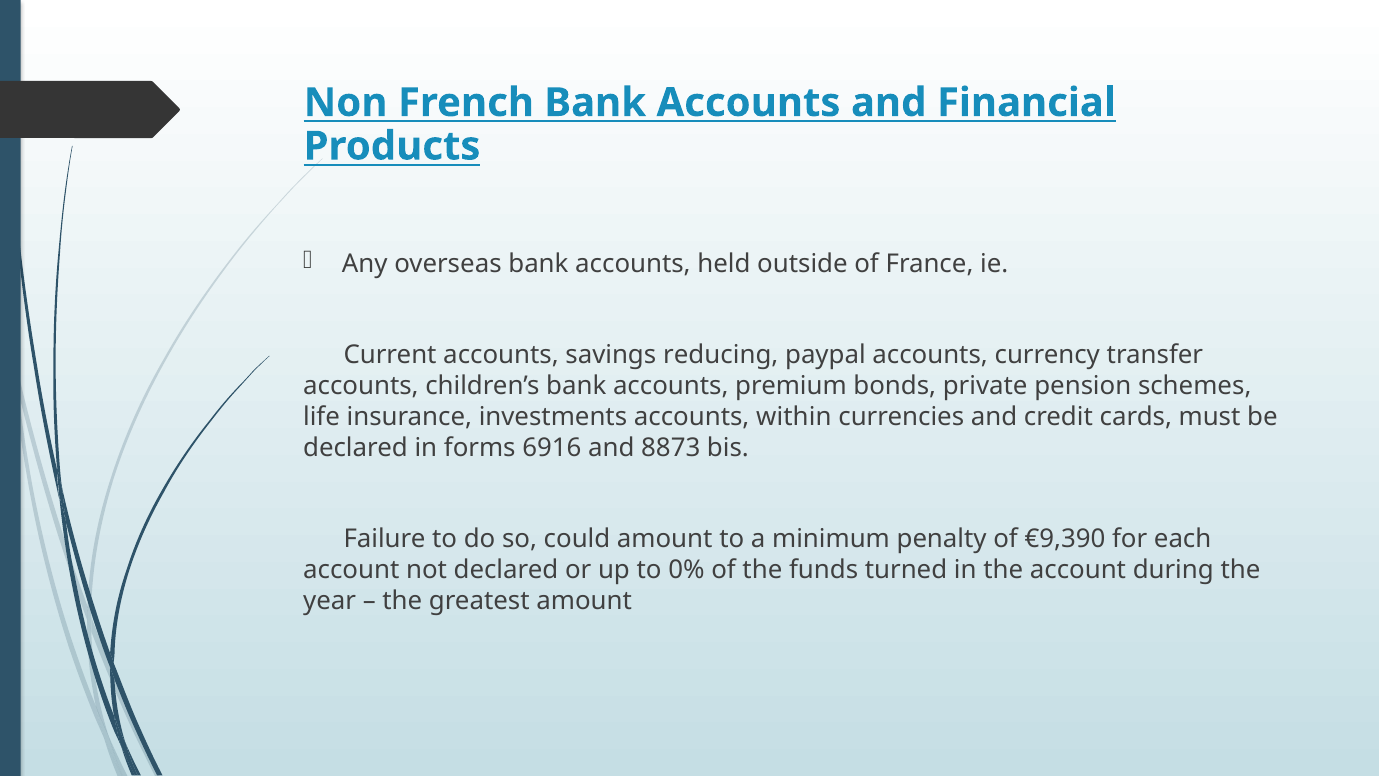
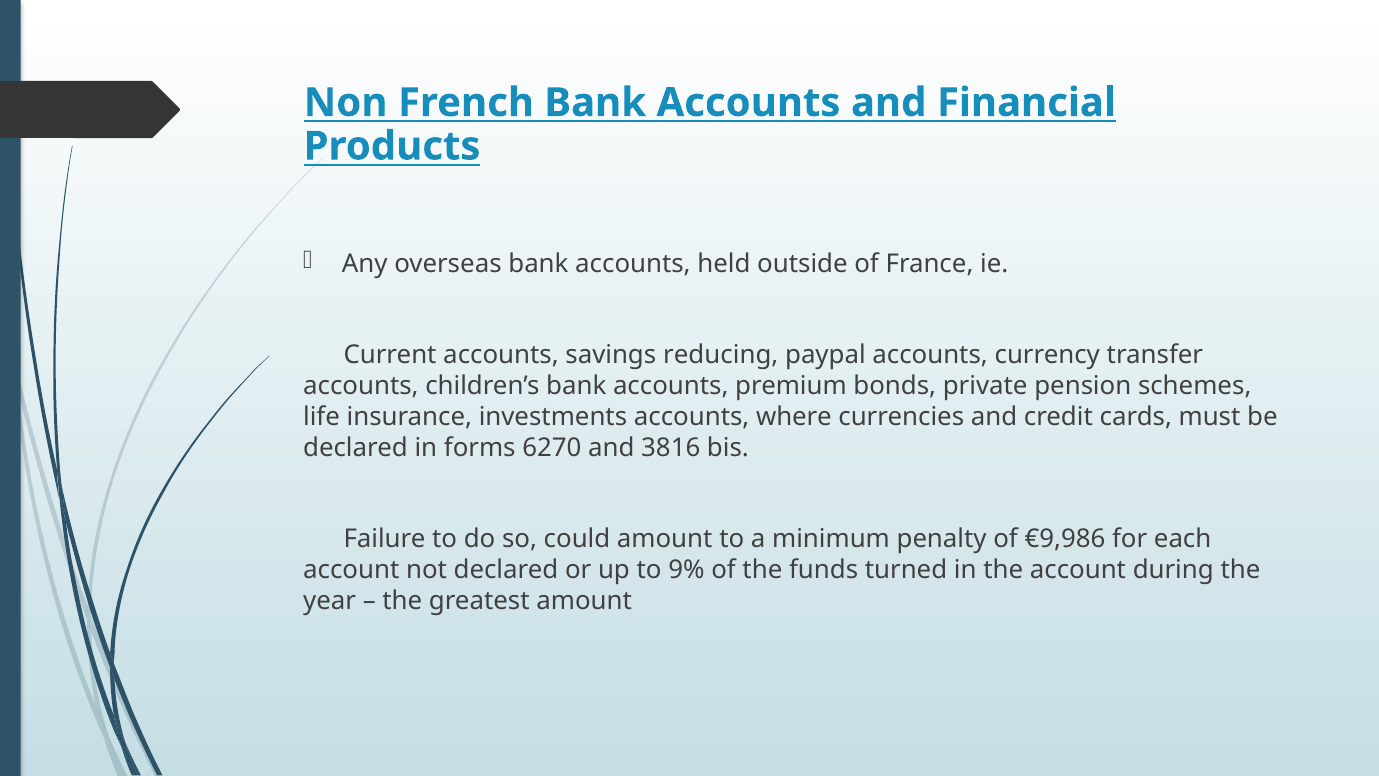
within: within -> where (794, 417)
6916: 6916 -> 6270 (552, 448)
8873: 8873 -> 3816 (671, 448)
€9,390: €9,390 -> €9,986 (1065, 539)
0%: 0% -> 9% (687, 570)
